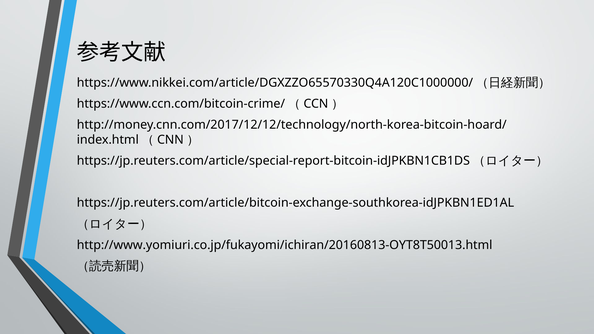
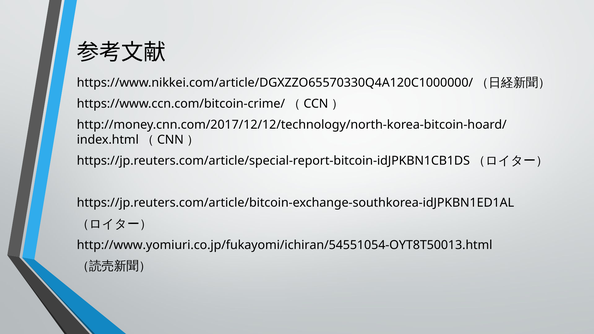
http://www.yomiuri.co.jp/fukayomi/ichiran/20160813-OYT8T50013.html: http://www.yomiuri.co.jp/fukayomi/ichiran/20160813-OYT8T50013.html -> http://www.yomiuri.co.jp/fukayomi/ichiran/54551054-OYT8T50013.html (285, 245)
